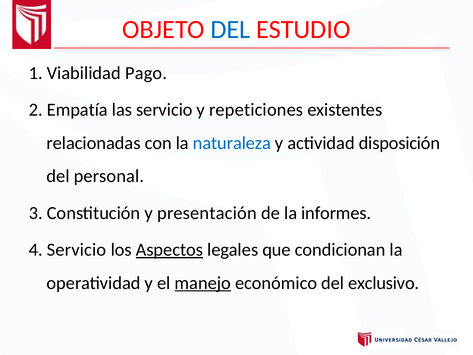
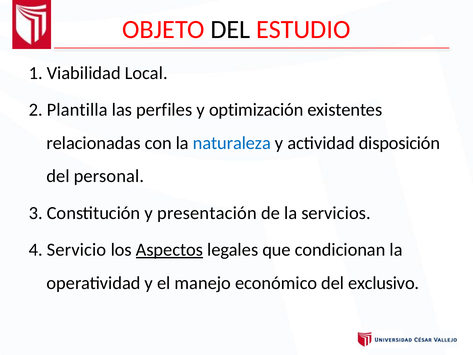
DEL colour: blue -> black (230, 30)
Pago: Pago -> Local (146, 73)
Empatía: Empatía -> Plantilla (77, 110)
las servicio: servicio -> perfiles (164, 110)
repeticiones: repeticiones -> optimización (256, 110)
informes: informes -> servicios (336, 213)
manejo underline: present -> none (203, 283)
